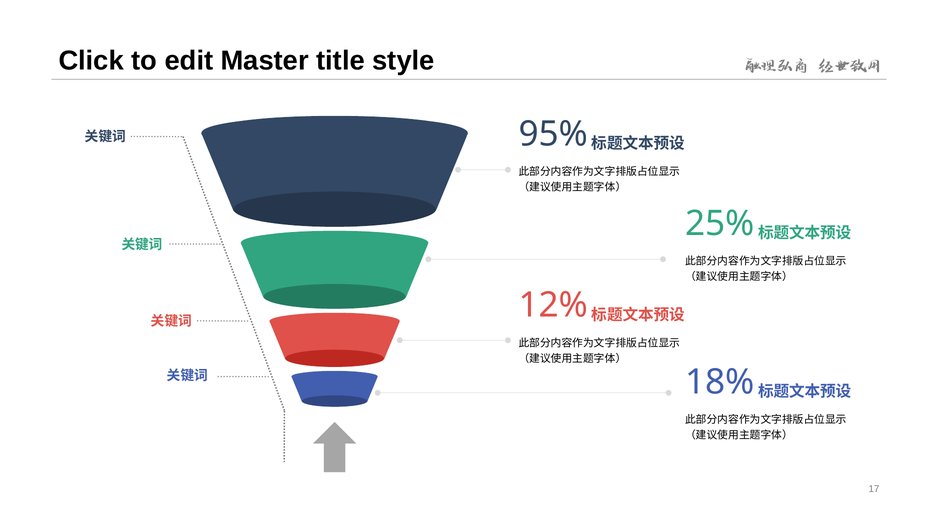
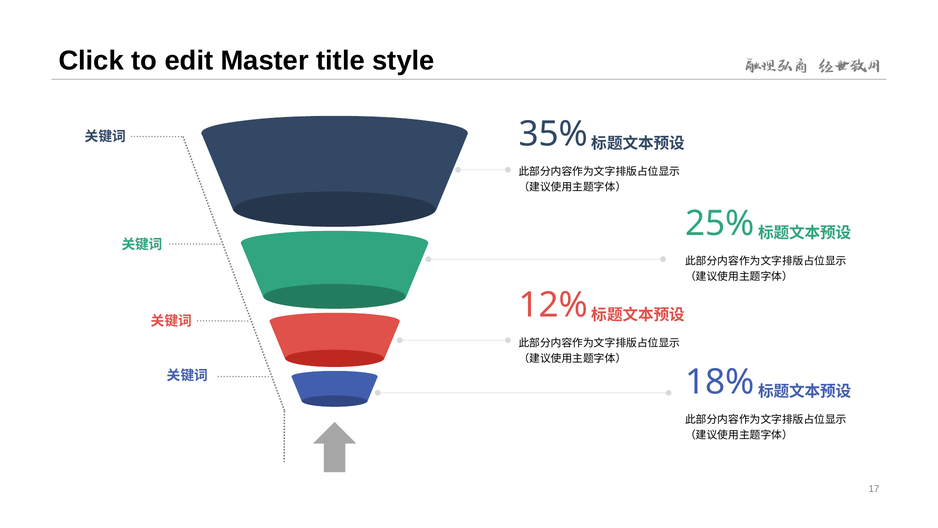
95%: 95% -> 35% (553, 134)
